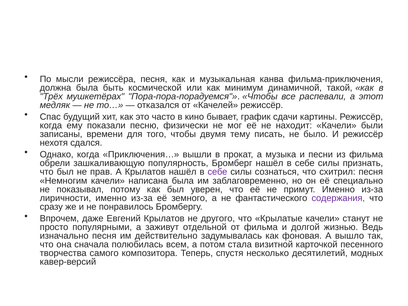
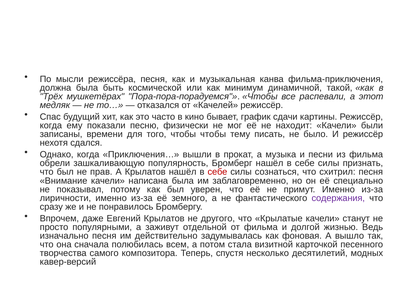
чтобы двумя: двумя -> чтобы (213, 134)
себе colour: purple -> red (217, 172)
Немногим: Немногим -> Внимание (64, 181)
